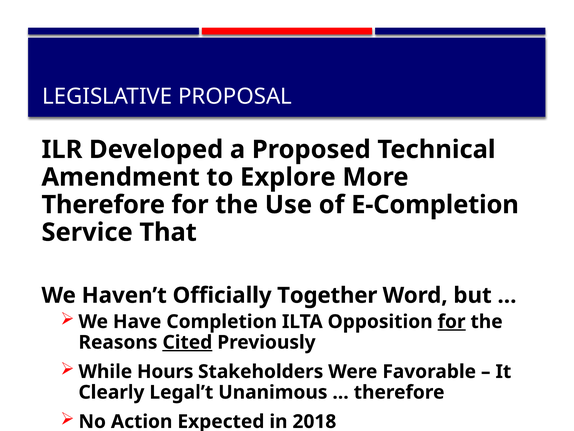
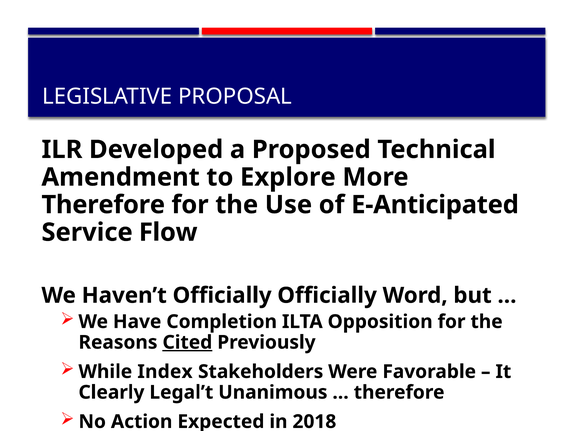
E-Completion: E-Completion -> E-Anticipated (435, 205)
That: That -> Flow (168, 232)
Officially Together: Together -> Officially (327, 295)
for underline: present -> none (452, 321)
Hours: Hours -> Index (165, 371)
